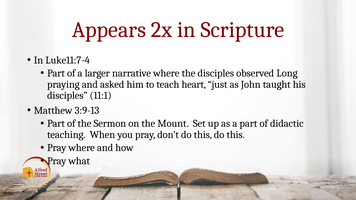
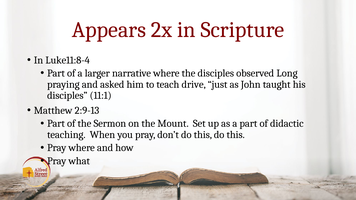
Luke11:7-4: Luke11:7-4 -> Luke11:8-4 (68, 60)
heart: heart -> drive (194, 84)
3:9-13: 3:9-13 -> 2:9-13 (87, 111)
